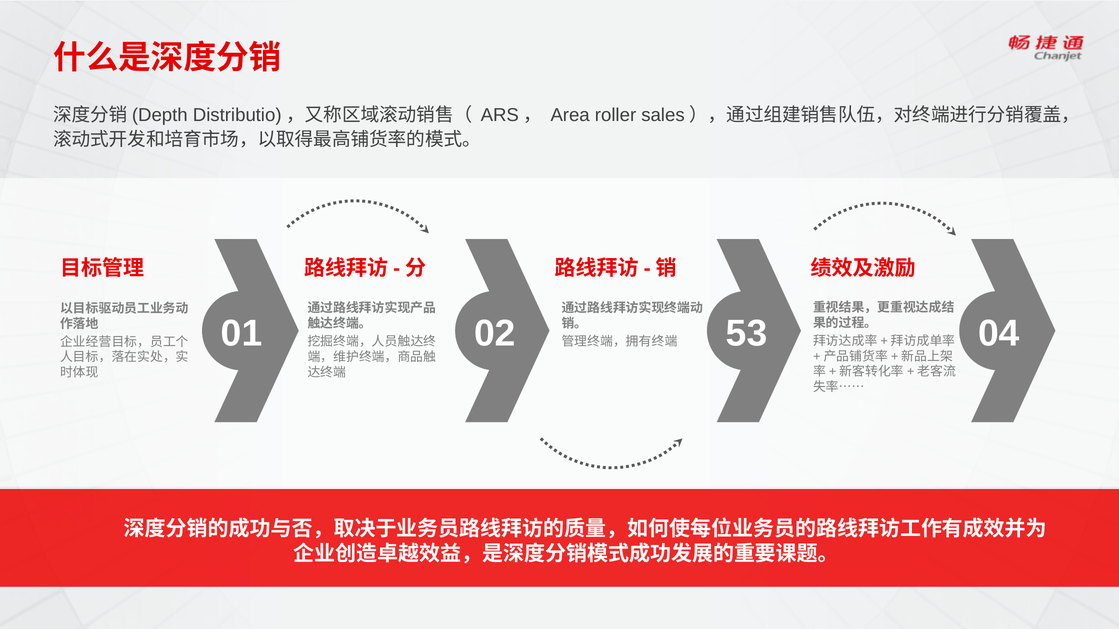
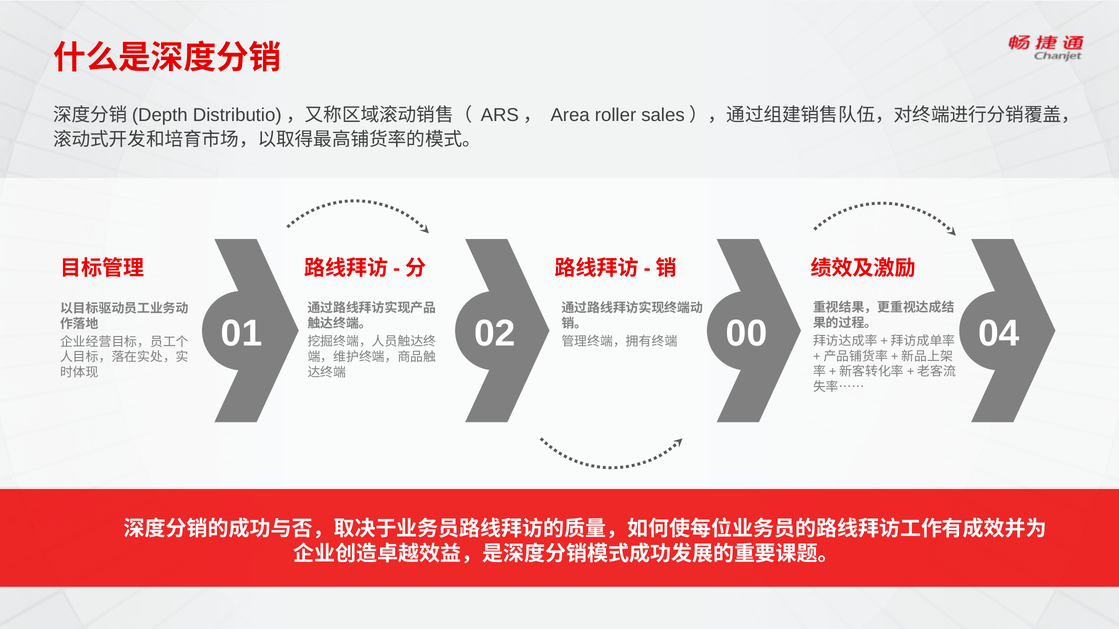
53: 53 -> 00 (747, 333)
